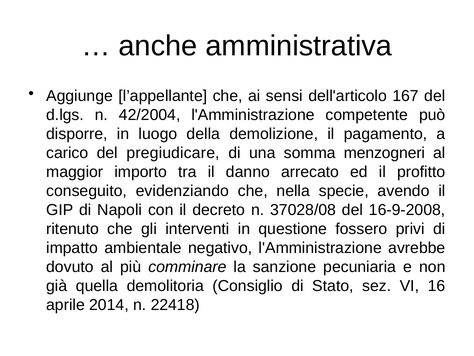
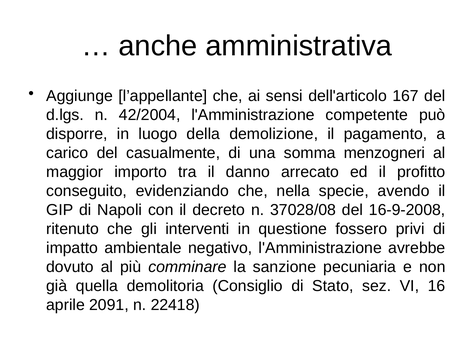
pregiudicare: pregiudicare -> casualmente (173, 153)
2014: 2014 -> 2091 (109, 304)
